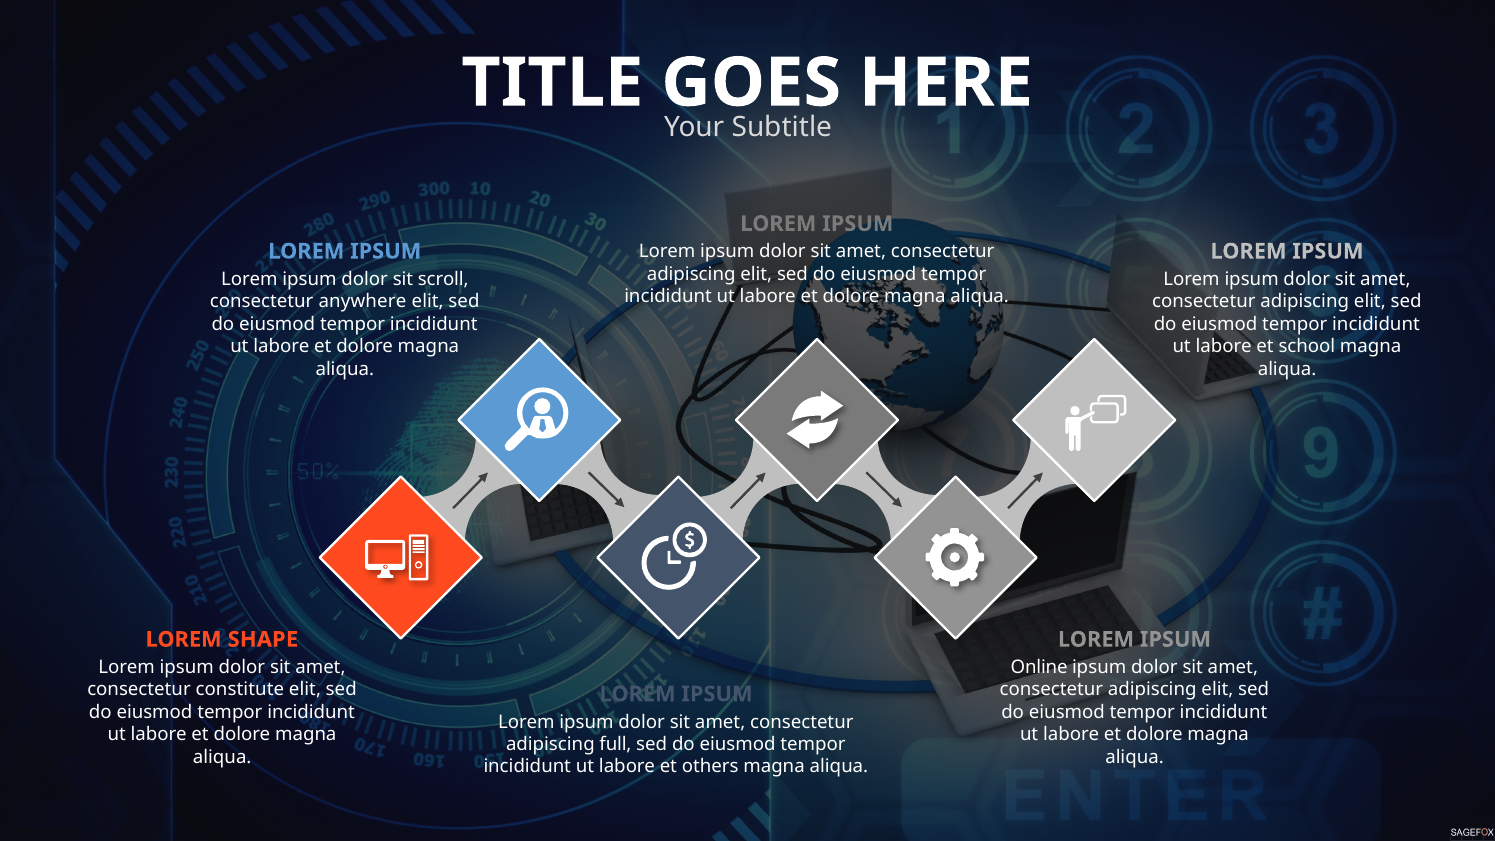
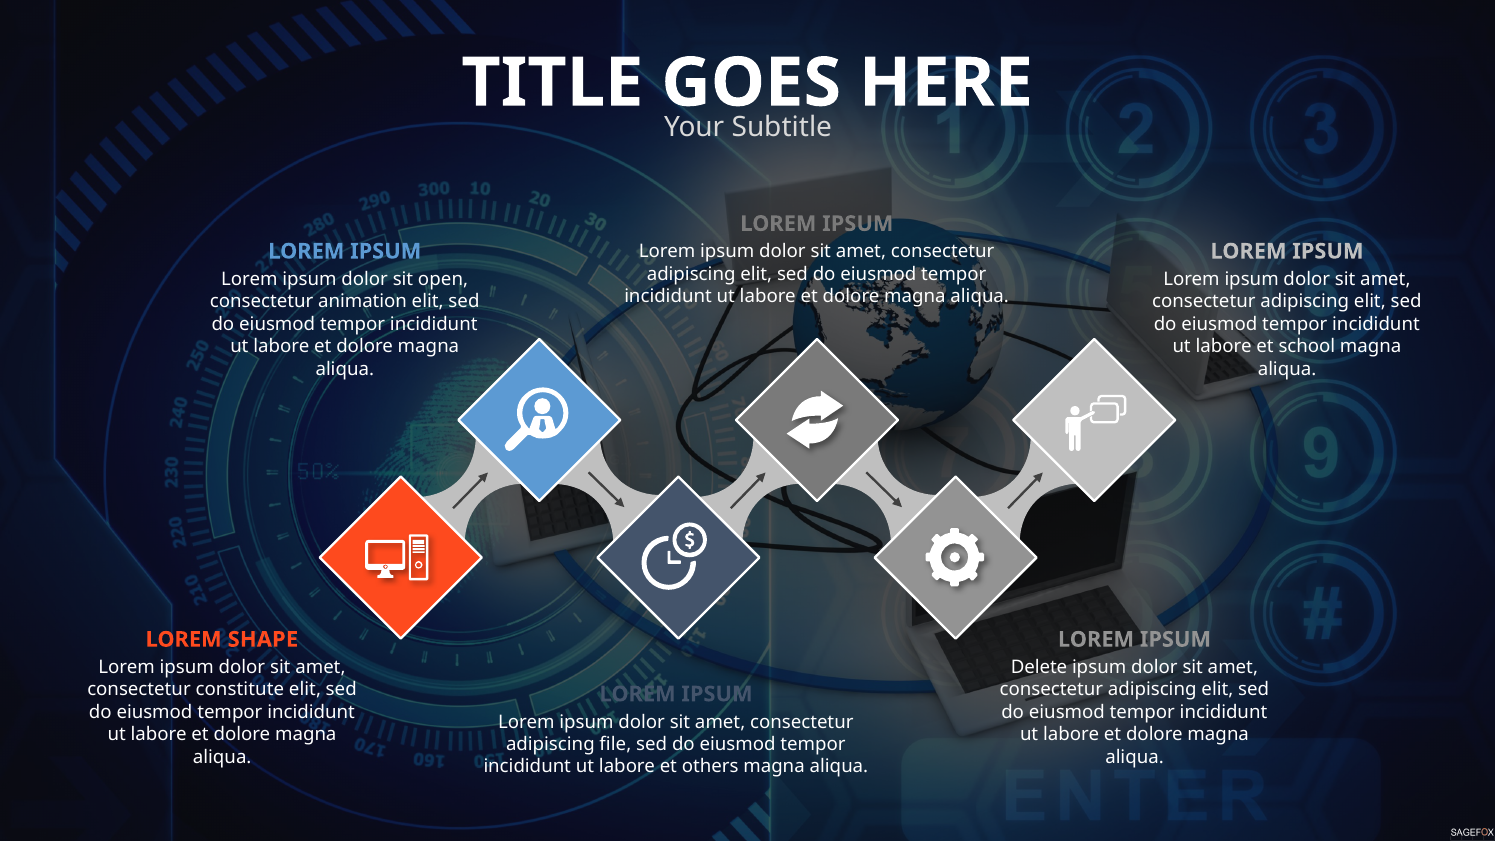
scroll: scroll -> open (443, 279)
anywhere: anywhere -> animation (363, 302)
Online: Online -> Delete (1039, 667)
full: full -> file (615, 744)
